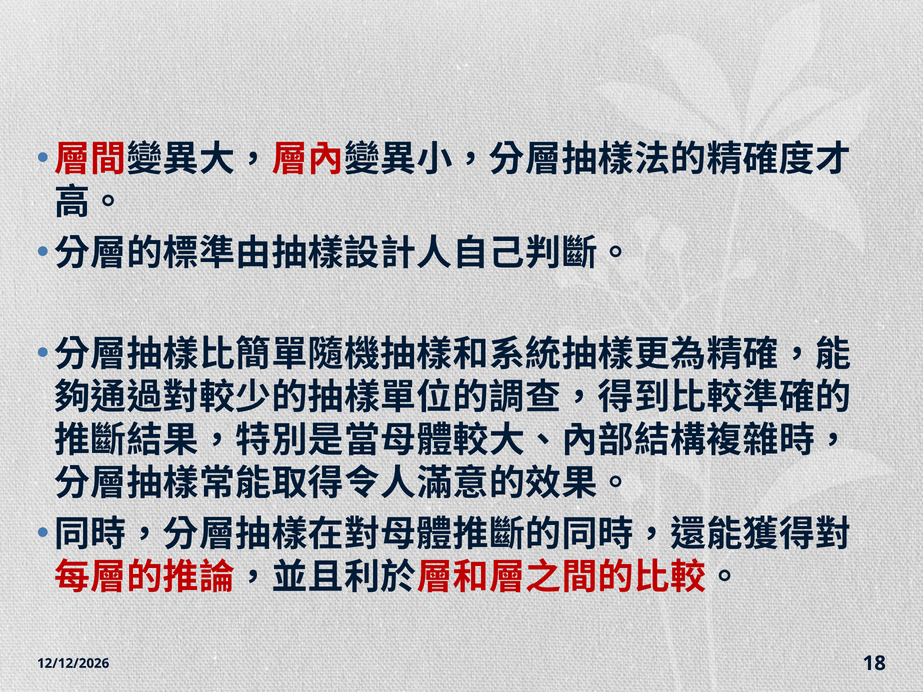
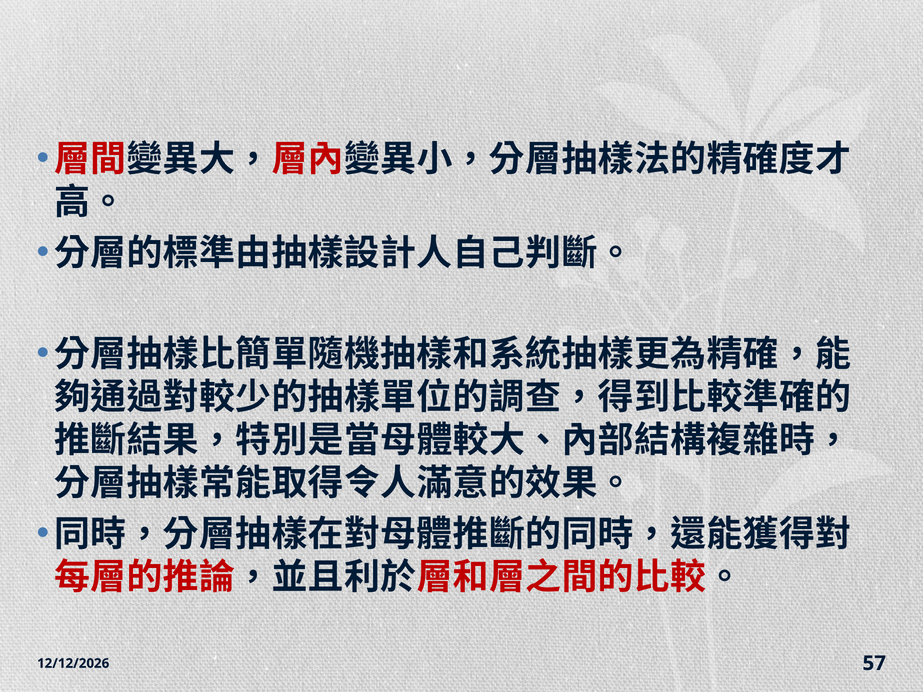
18: 18 -> 57 (874, 664)
